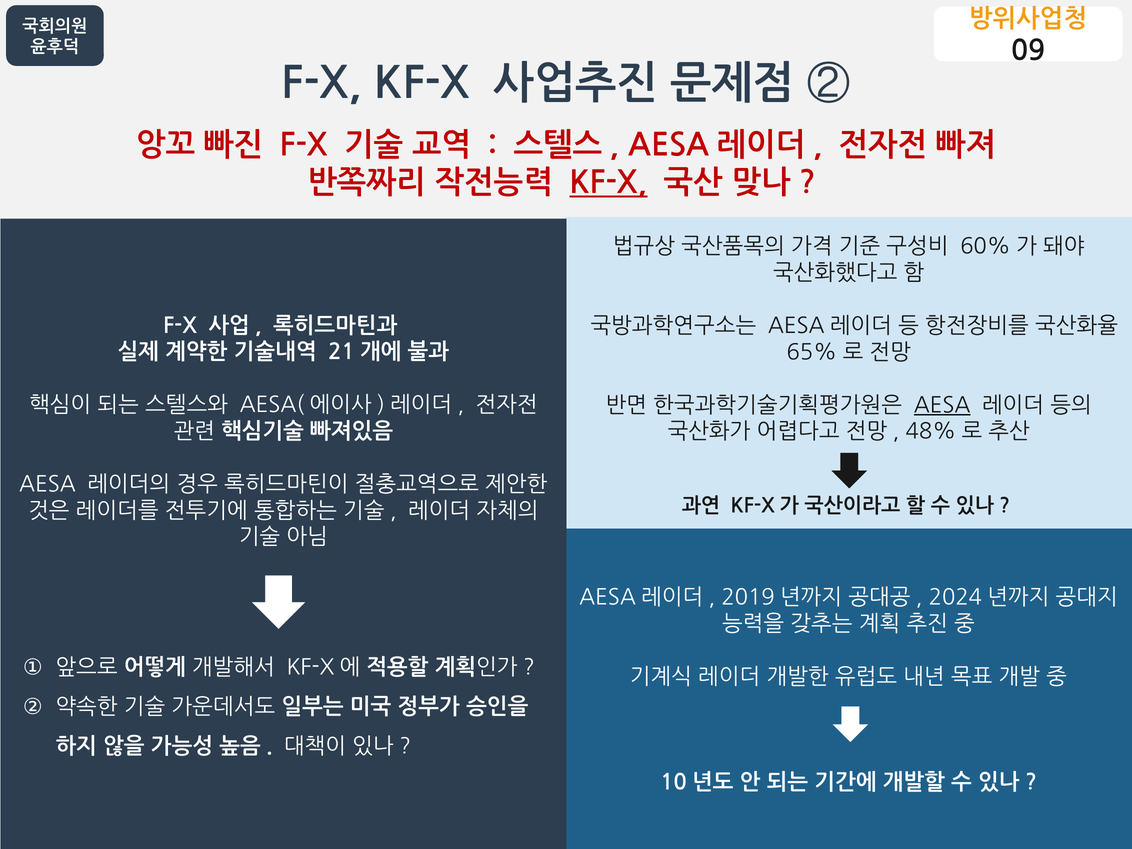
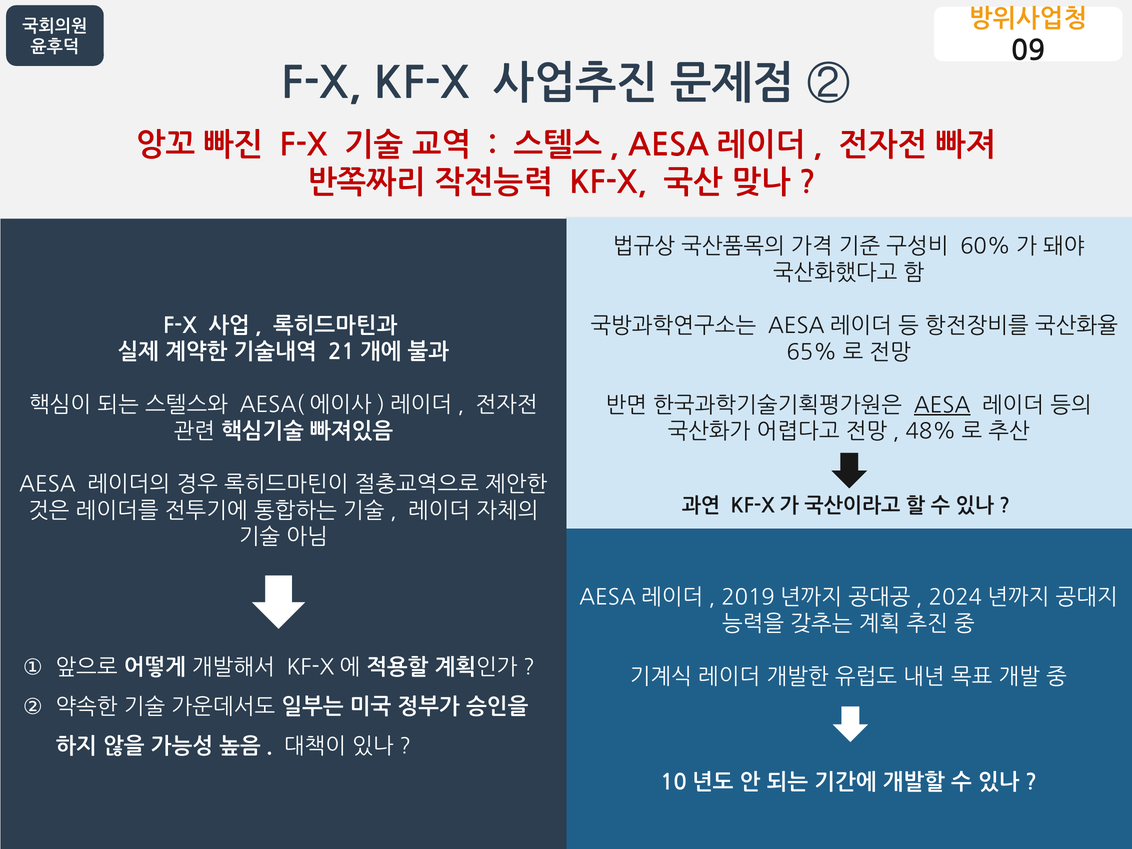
KF-X underline: present -> none (608, 183)
